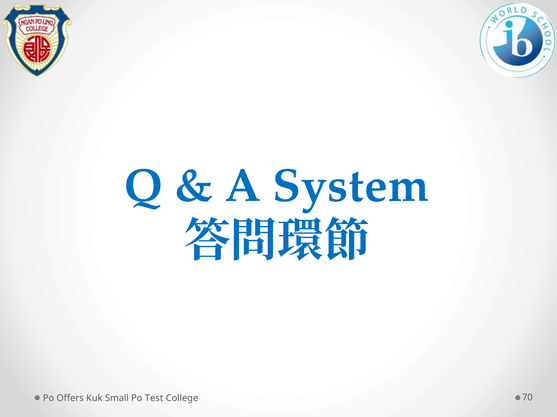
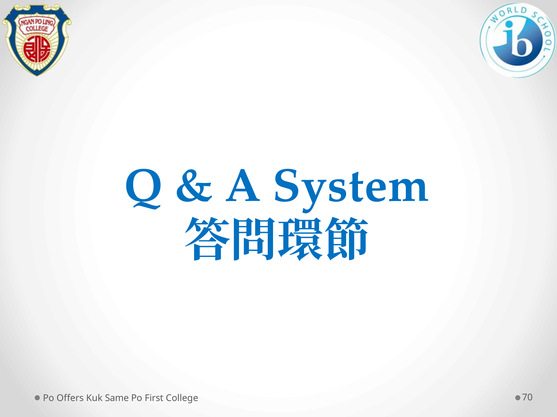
Small: Small -> Same (117, 399)
Test: Test -> First (154, 399)
